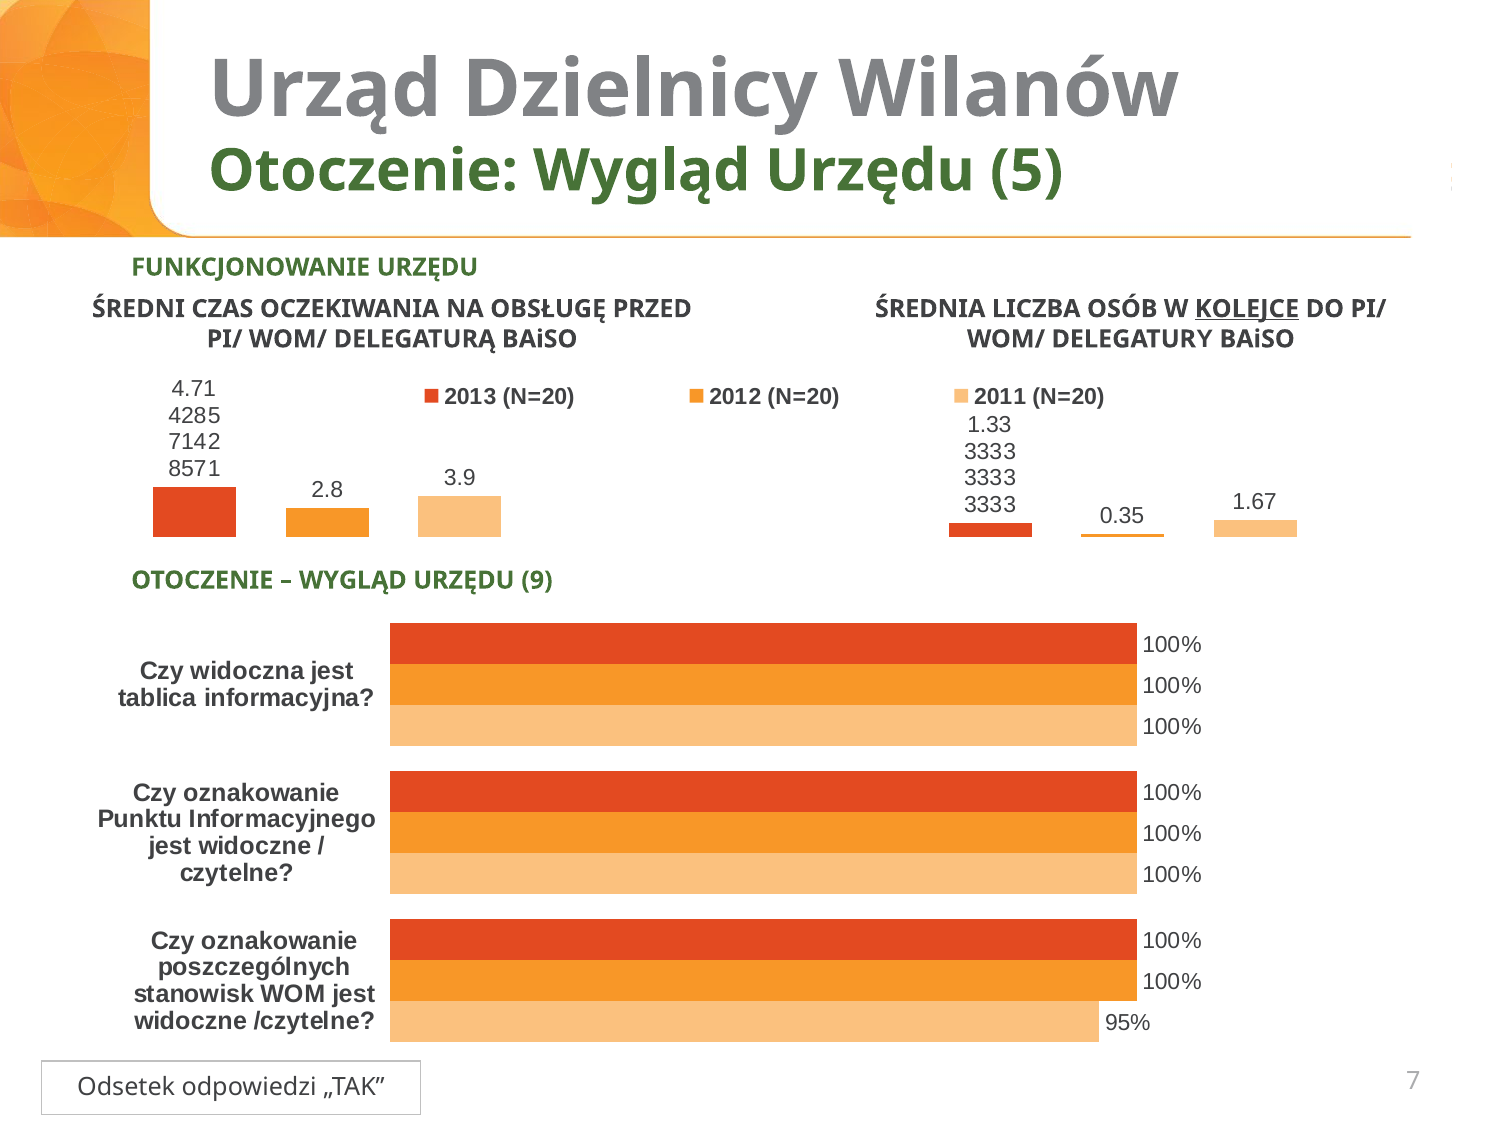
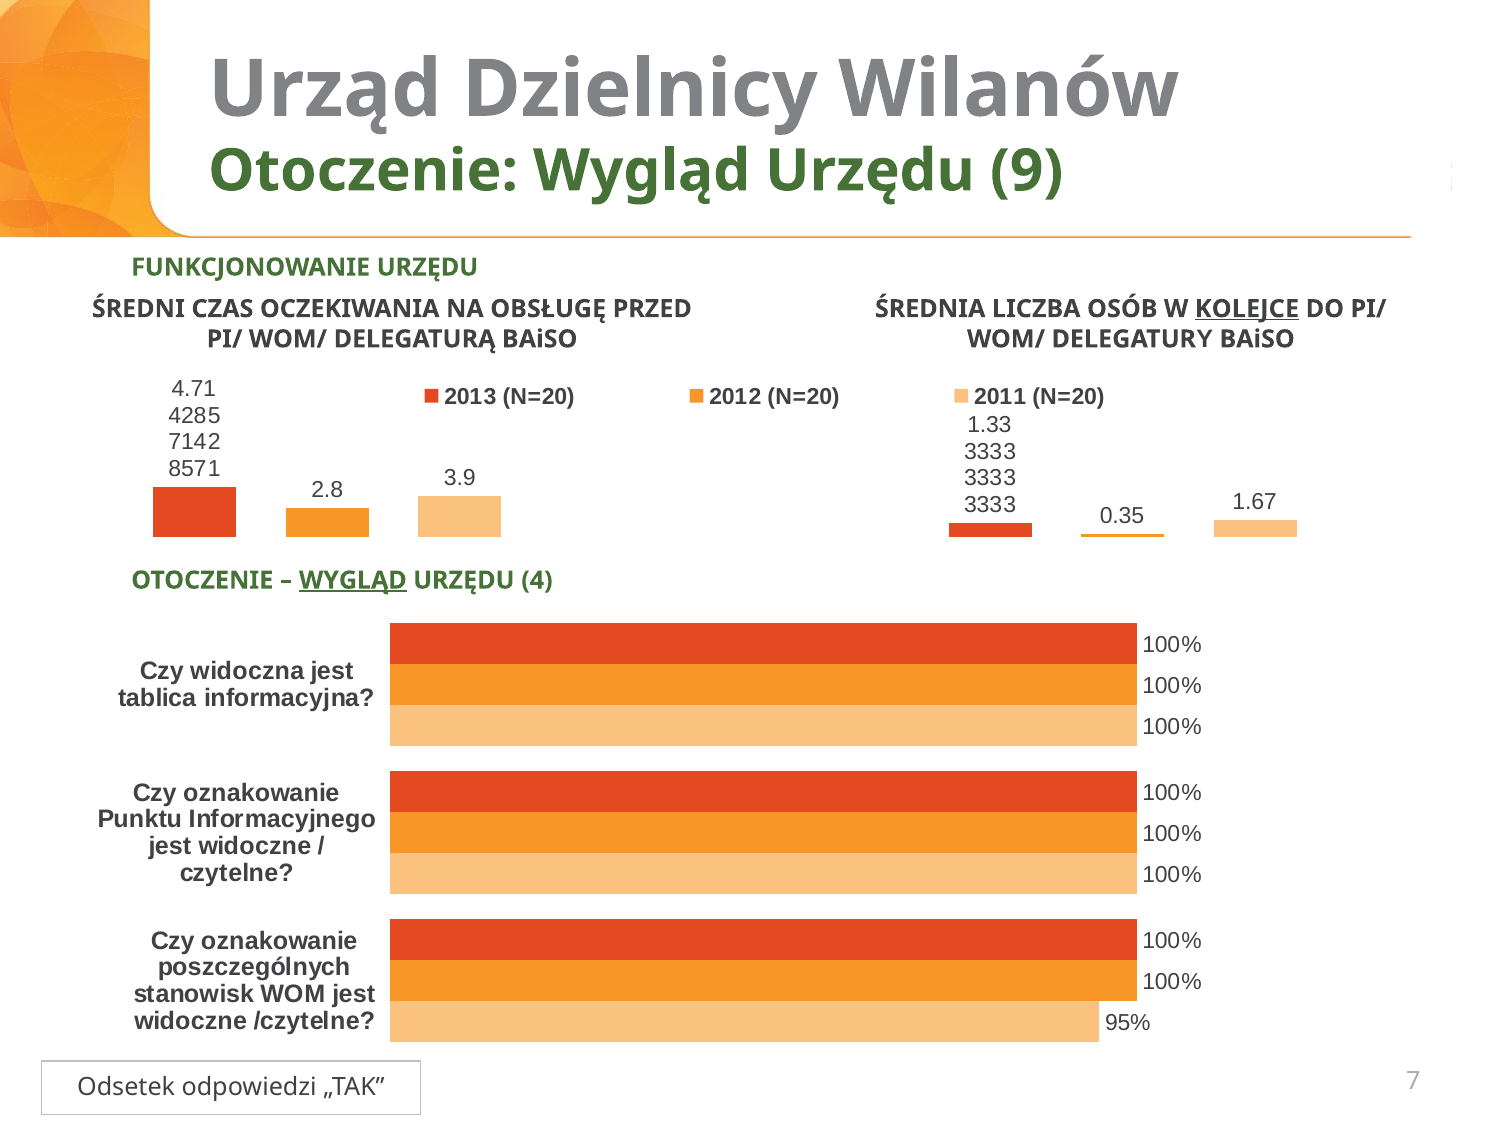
5: 5 -> 9 (1027, 171)
WYGLĄD underline: none -> present (353, 580)
9: 9 -> 4 (537, 580)
